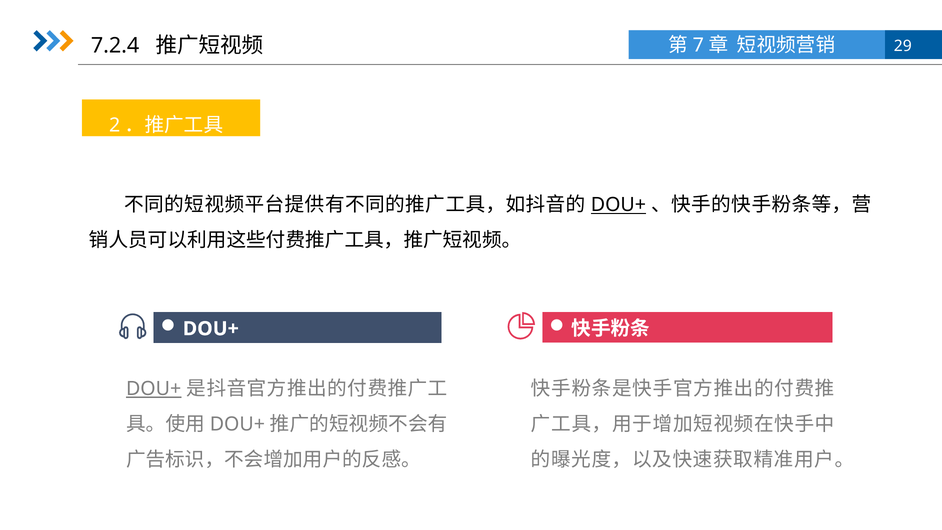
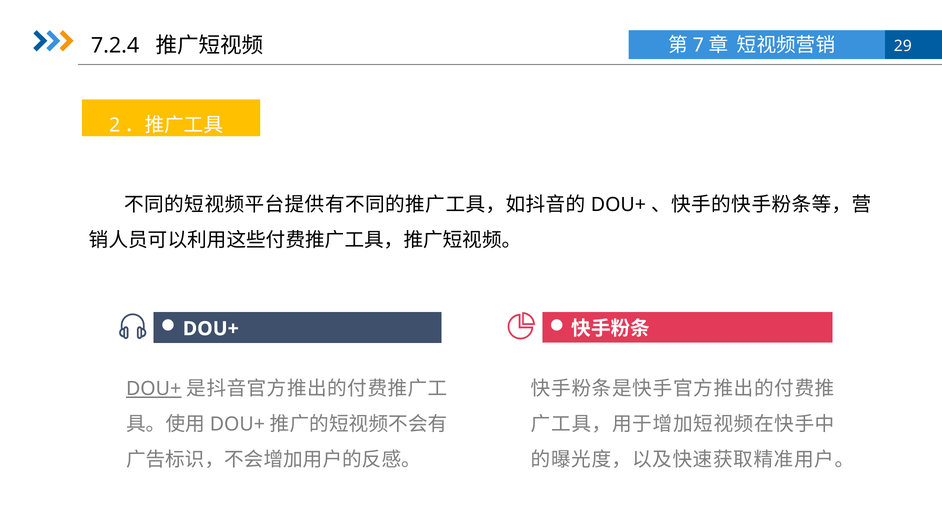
DOU+ underline: present -> none (618, 205)
